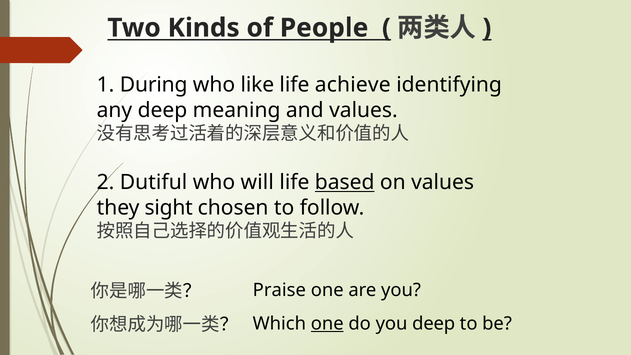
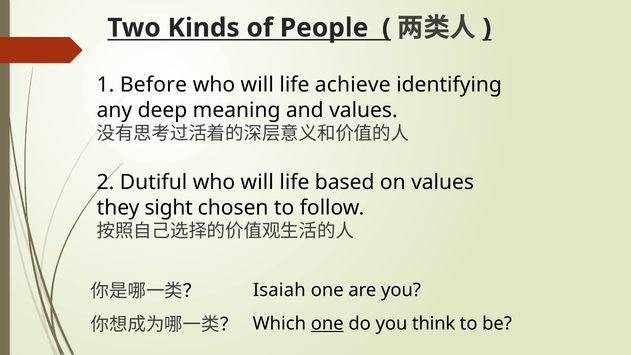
During: During -> Before (153, 85)
like: like -> will (257, 85)
based underline: present -> none (345, 182)
Praise: Praise -> Isaiah (279, 290)
you deep: deep -> think (434, 323)
